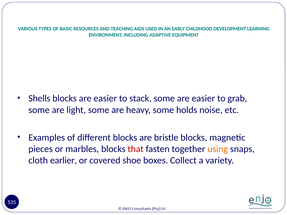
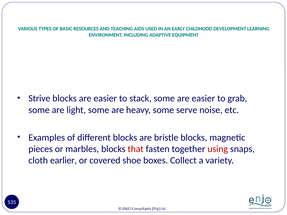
Shells: Shells -> Strive (39, 99)
holds: holds -> serve (187, 110)
using colour: orange -> red (218, 149)
